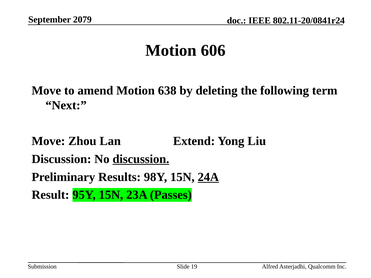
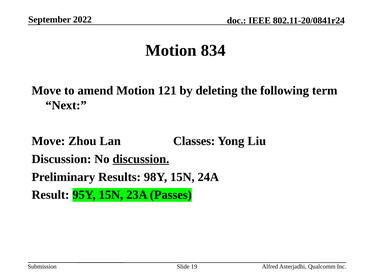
2079: 2079 -> 2022 (82, 20)
606: 606 -> 834 (213, 51)
638: 638 -> 121 (167, 91)
Extend: Extend -> Classes (194, 141)
24A underline: present -> none (208, 177)
